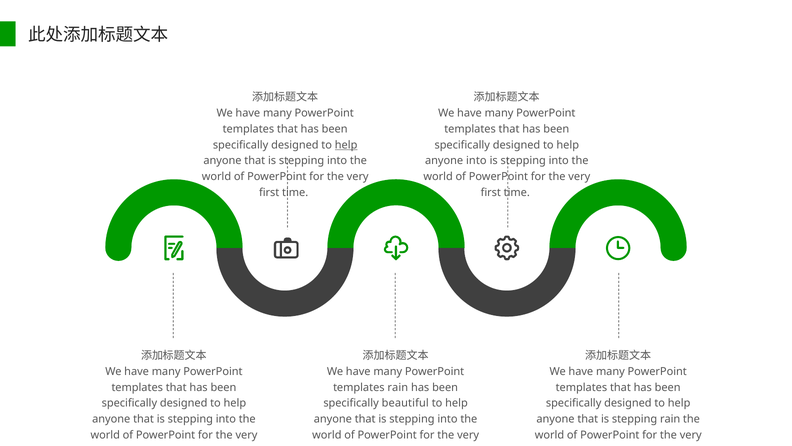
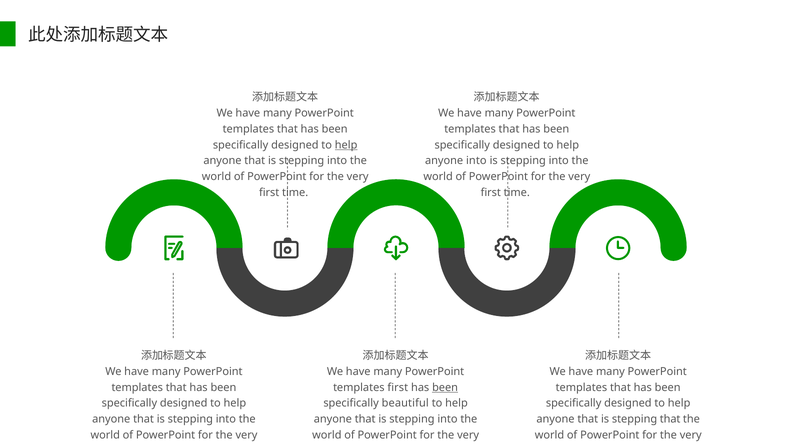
templates rain: rain -> first (398, 387)
been underline: none -> present (445, 387)
stepping rain: rain -> that (670, 419)
